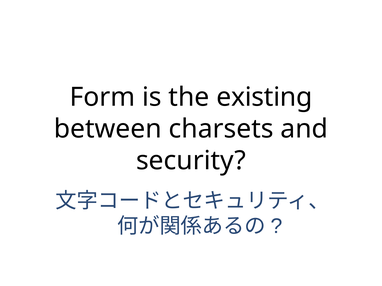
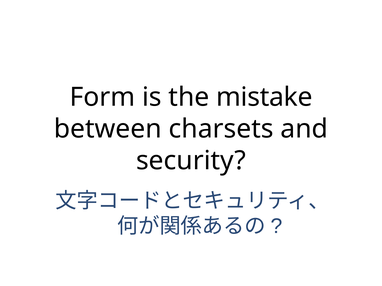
existing: existing -> mistake (264, 97)
